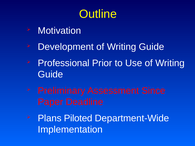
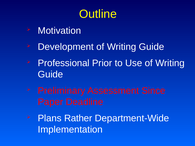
Piloted: Piloted -> Rather (78, 118)
